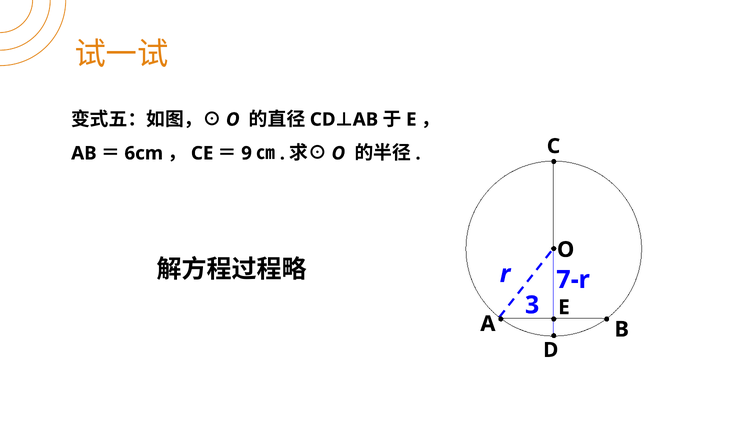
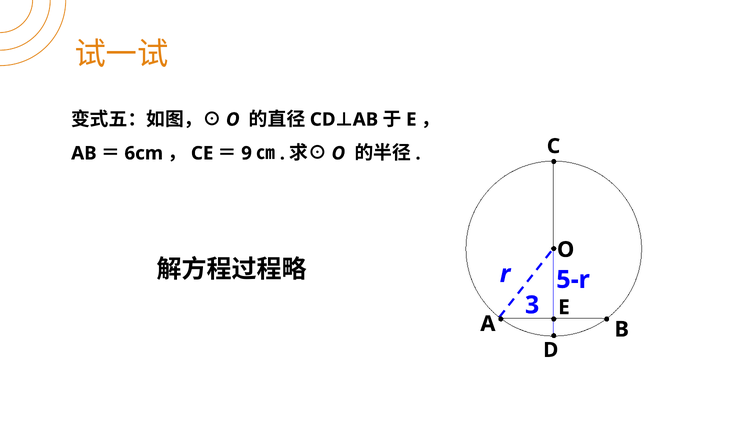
7-r: 7-r -> 5-r (573, 280)
